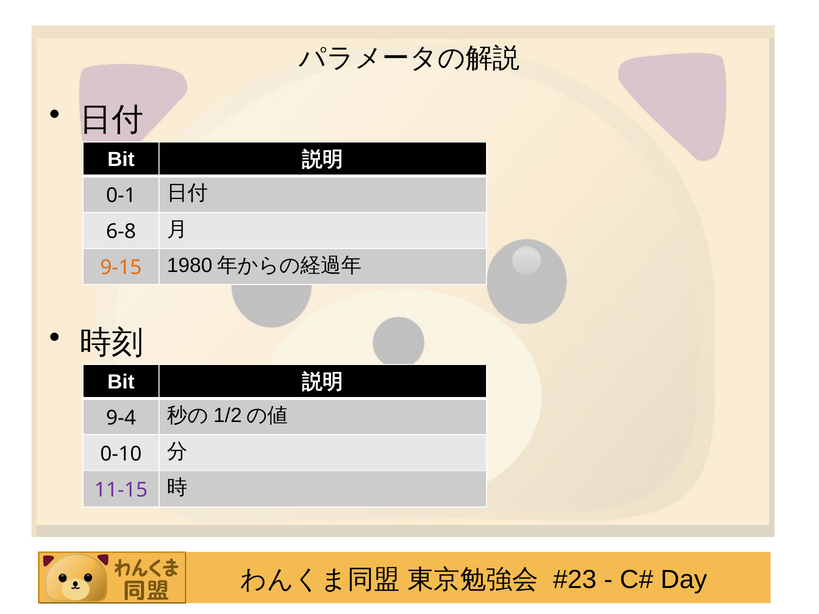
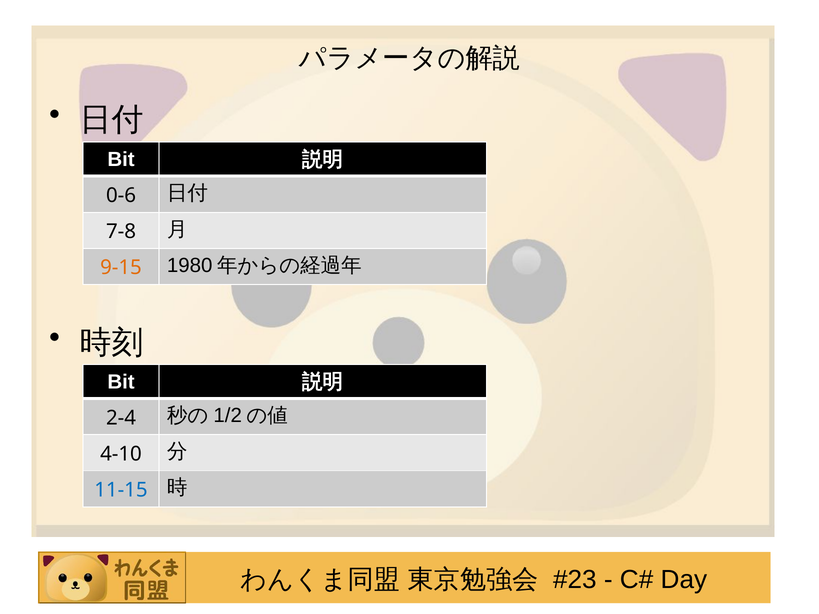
0-1: 0-1 -> 0-6 (121, 195)
6-8: 6-8 -> 7-8 (121, 232)
9-4: 9-4 -> 2-4 (121, 418)
0-10: 0-10 -> 4-10 (121, 454)
11-15 colour: purple -> blue (121, 490)
